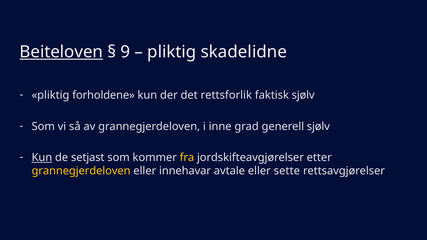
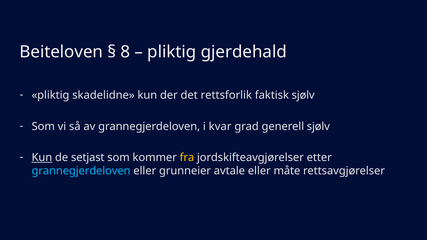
Beiteloven underline: present -> none (61, 52)
9: 9 -> 8 (125, 52)
skadelidne: skadelidne -> gjerdehald (244, 52)
forholdene: forholdene -> skadelidne (103, 95)
inne: inne -> kvar (220, 126)
grannegjerdeloven colour: yellow -> light blue (81, 171)
innehavar: innehavar -> grunneier (185, 171)
sette: sette -> måte (287, 171)
